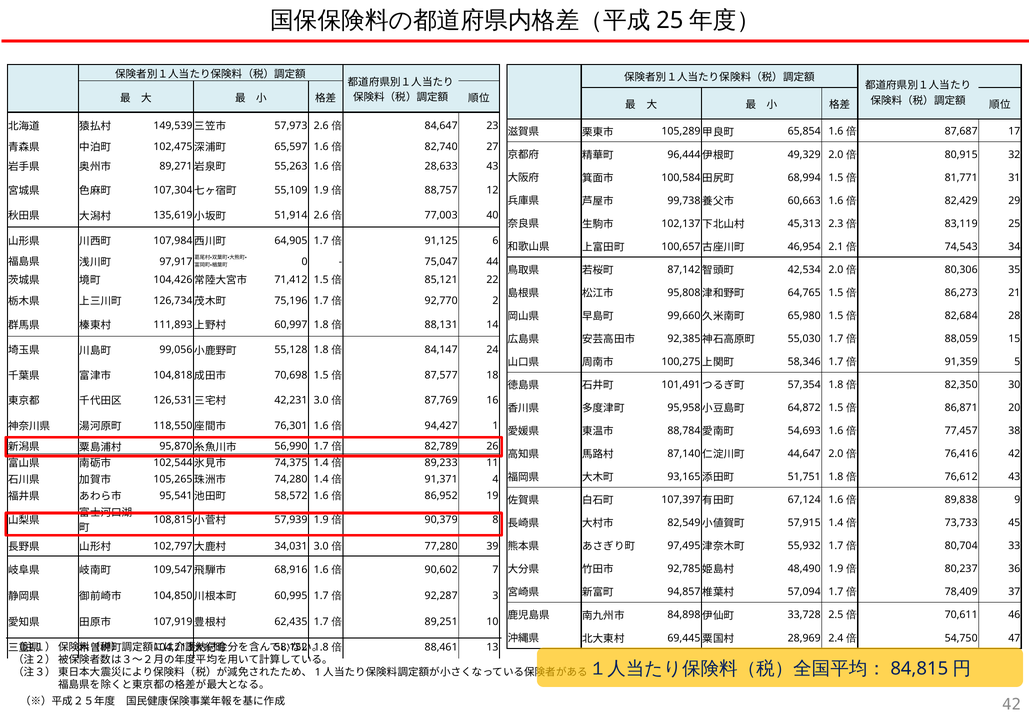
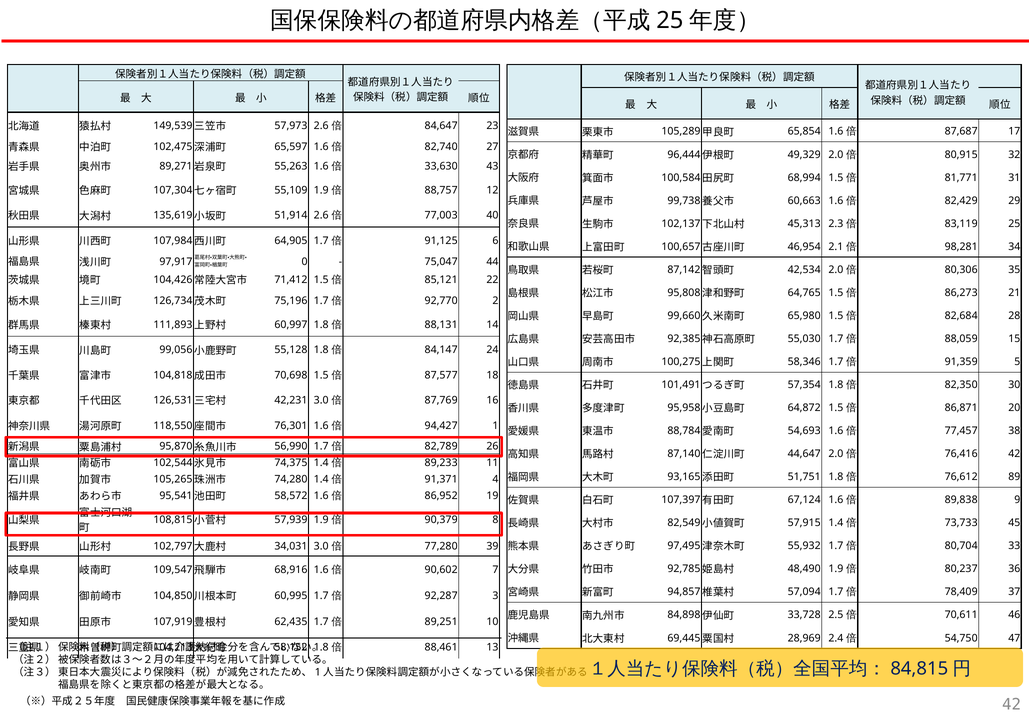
28,633: 28,633 -> 33,630 (441, 167)
74,543: 74,543 -> 98,281 (961, 247)
76,612 43: 43 -> 89 (1014, 477)
